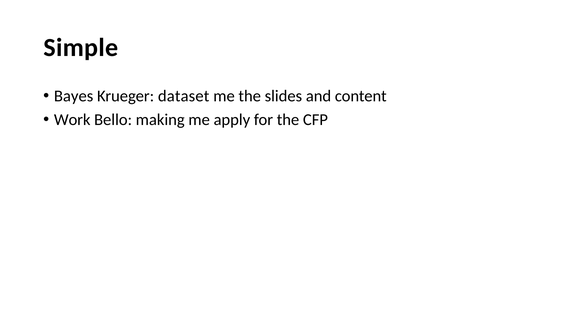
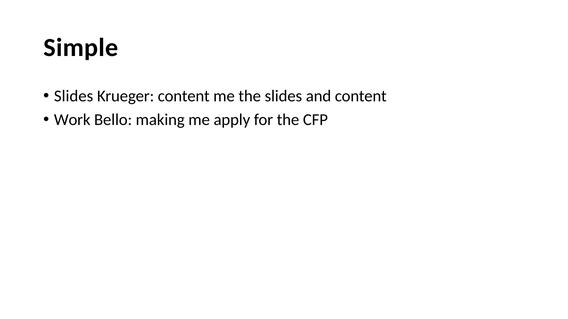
Bayes: Bayes -> Slides (74, 96)
Krueger dataset: dataset -> content (184, 96)
